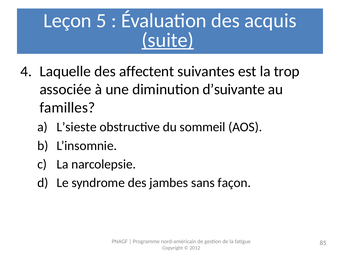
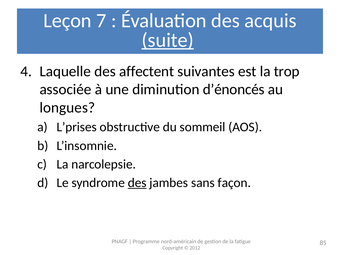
5: 5 -> 7 (101, 21)
d’suivante: d’suivante -> d’énoncés (234, 89)
familles: familles -> longues (67, 108)
L’sieste: L’sieste -> L’prises (77, 127)
des underline: none -> present (137, 183)
